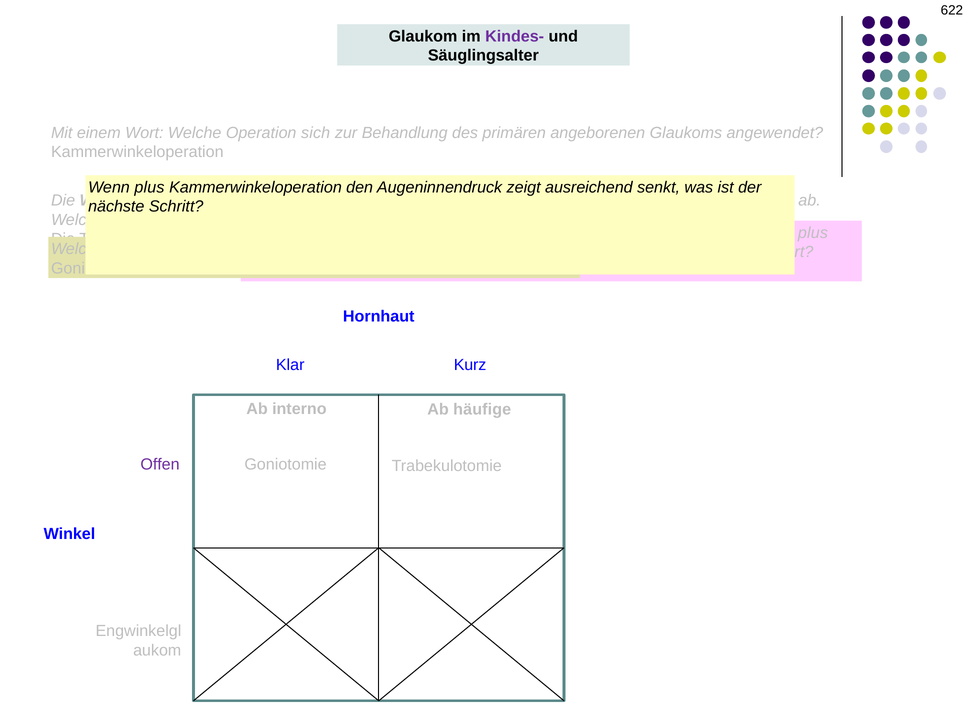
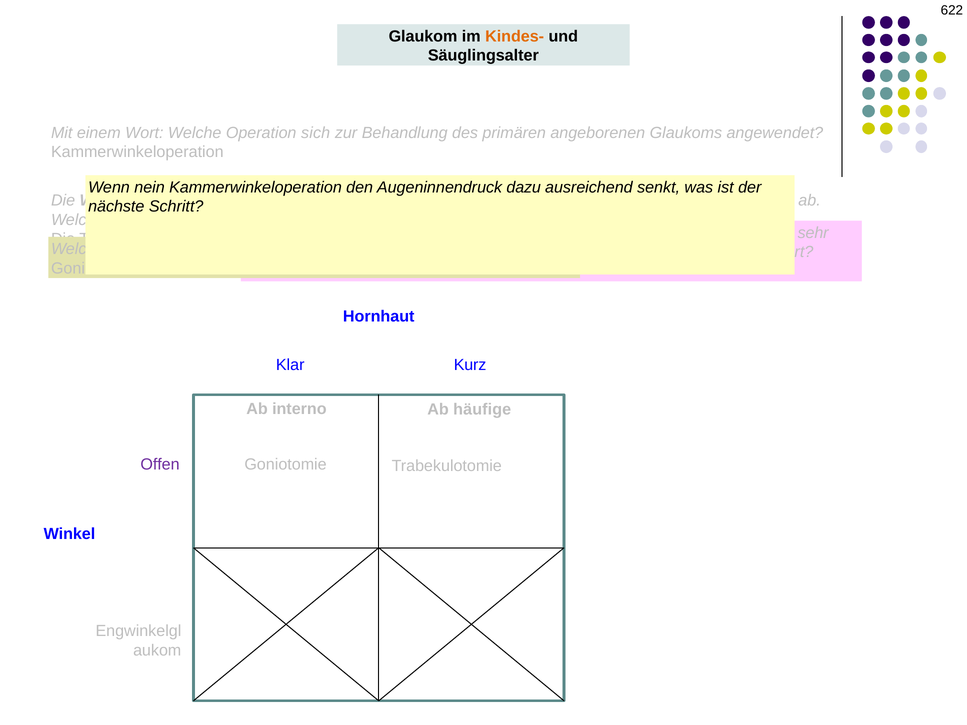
Kindes- colour: purple -> orange (515, 36)
Wenn plus: plus -> nein (150, 187)
zeigt: zeigt -> dazu (524, 187)
plus: plus -> sehr (813, 233)
